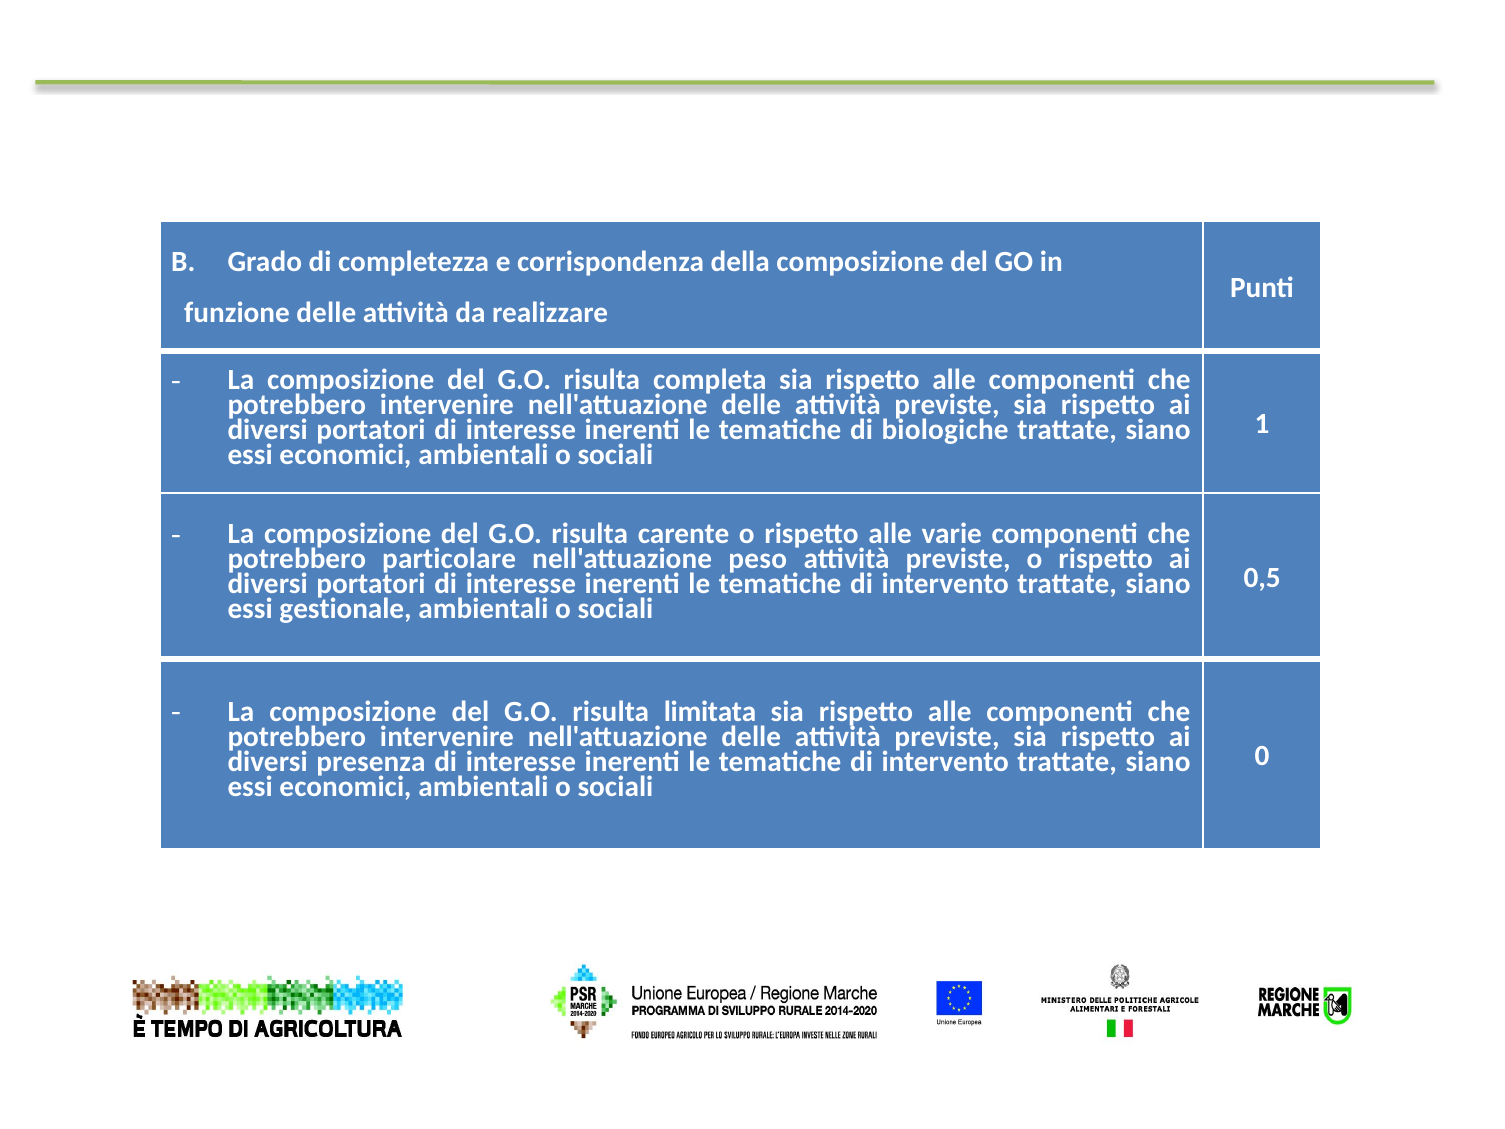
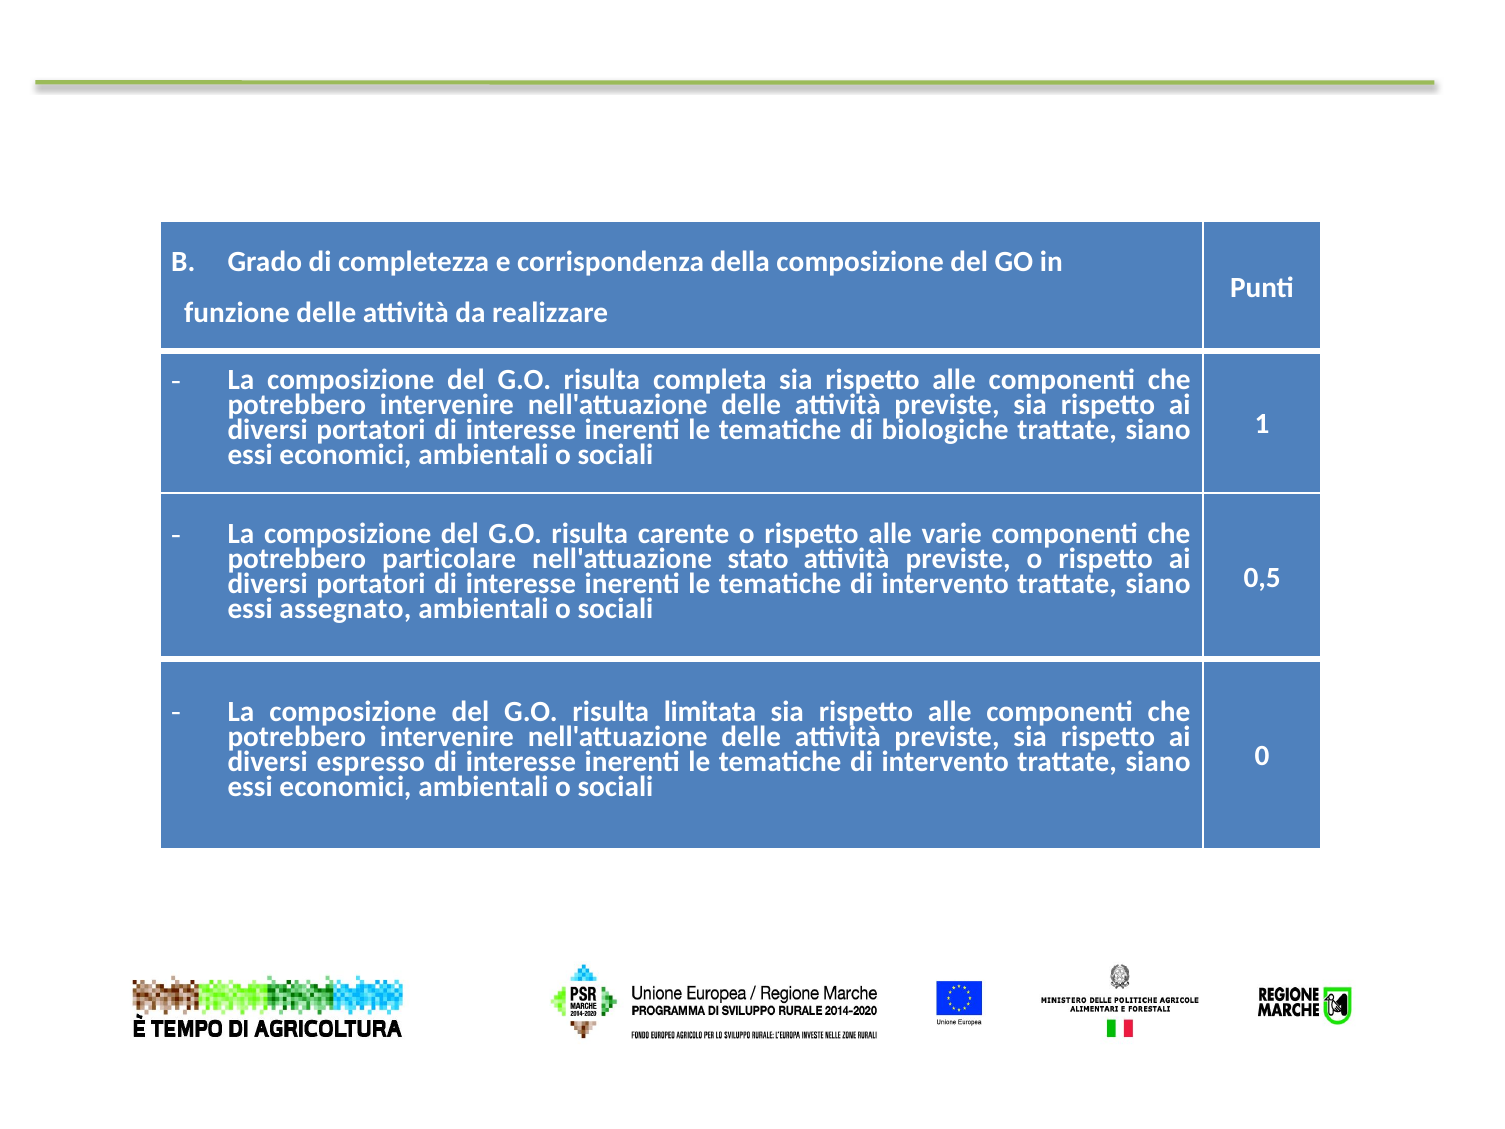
peso: peso -> stato (758, 559)
gestionale: gestionale -> assegnato (345, 609)
presenza: presenza -> espresso (371, 762)
